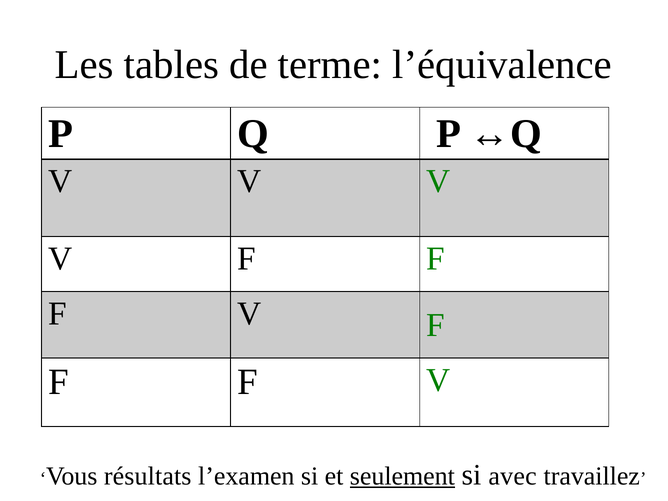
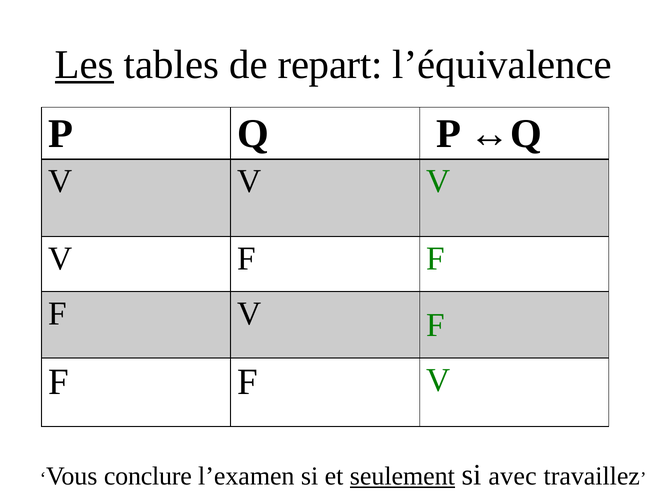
Les underline: none -> present (84, 65)
terme: terme -> repart (330, 65)
résultats: résultats -> conclure (148, 476)
